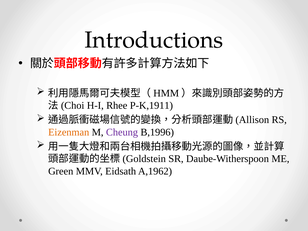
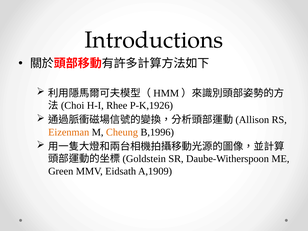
P-K,1911: P-K,1911 -> P-K,1926 (151, 105)
Cheung colour: purple -> orange (122, 132)
A,1962: A,1962 -> A,1909 (155, 171)
